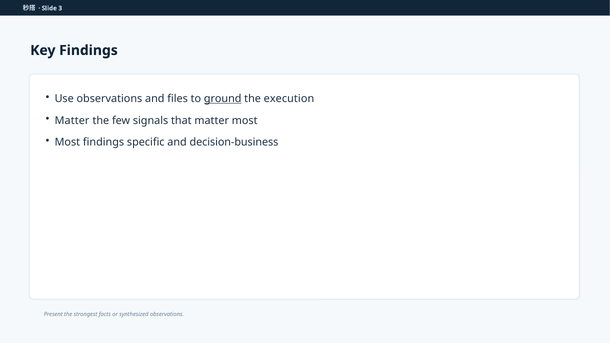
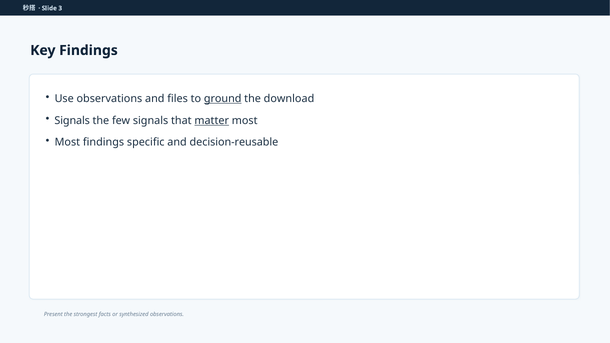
execution: execution -> download (289, 99)
Matter: Matter -> Signals (72, 121)
matter underline: none -> present (212, 121)
decision-business: decision-business -> decision-reusable (234, 142)
